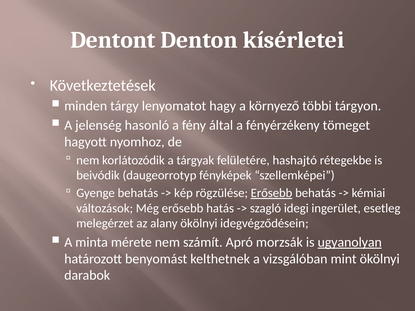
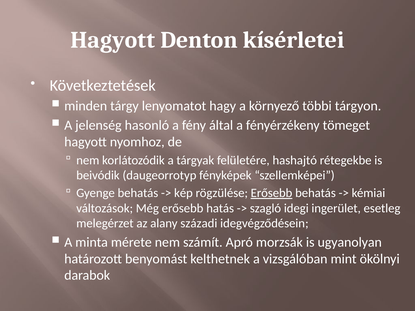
Dentont: Dentont -> Hagyott (113, 40)
alany ökölnyi: ökölnyi -> századi (199, 224)
ugyanolyan underline: present -> none (350, 242)
